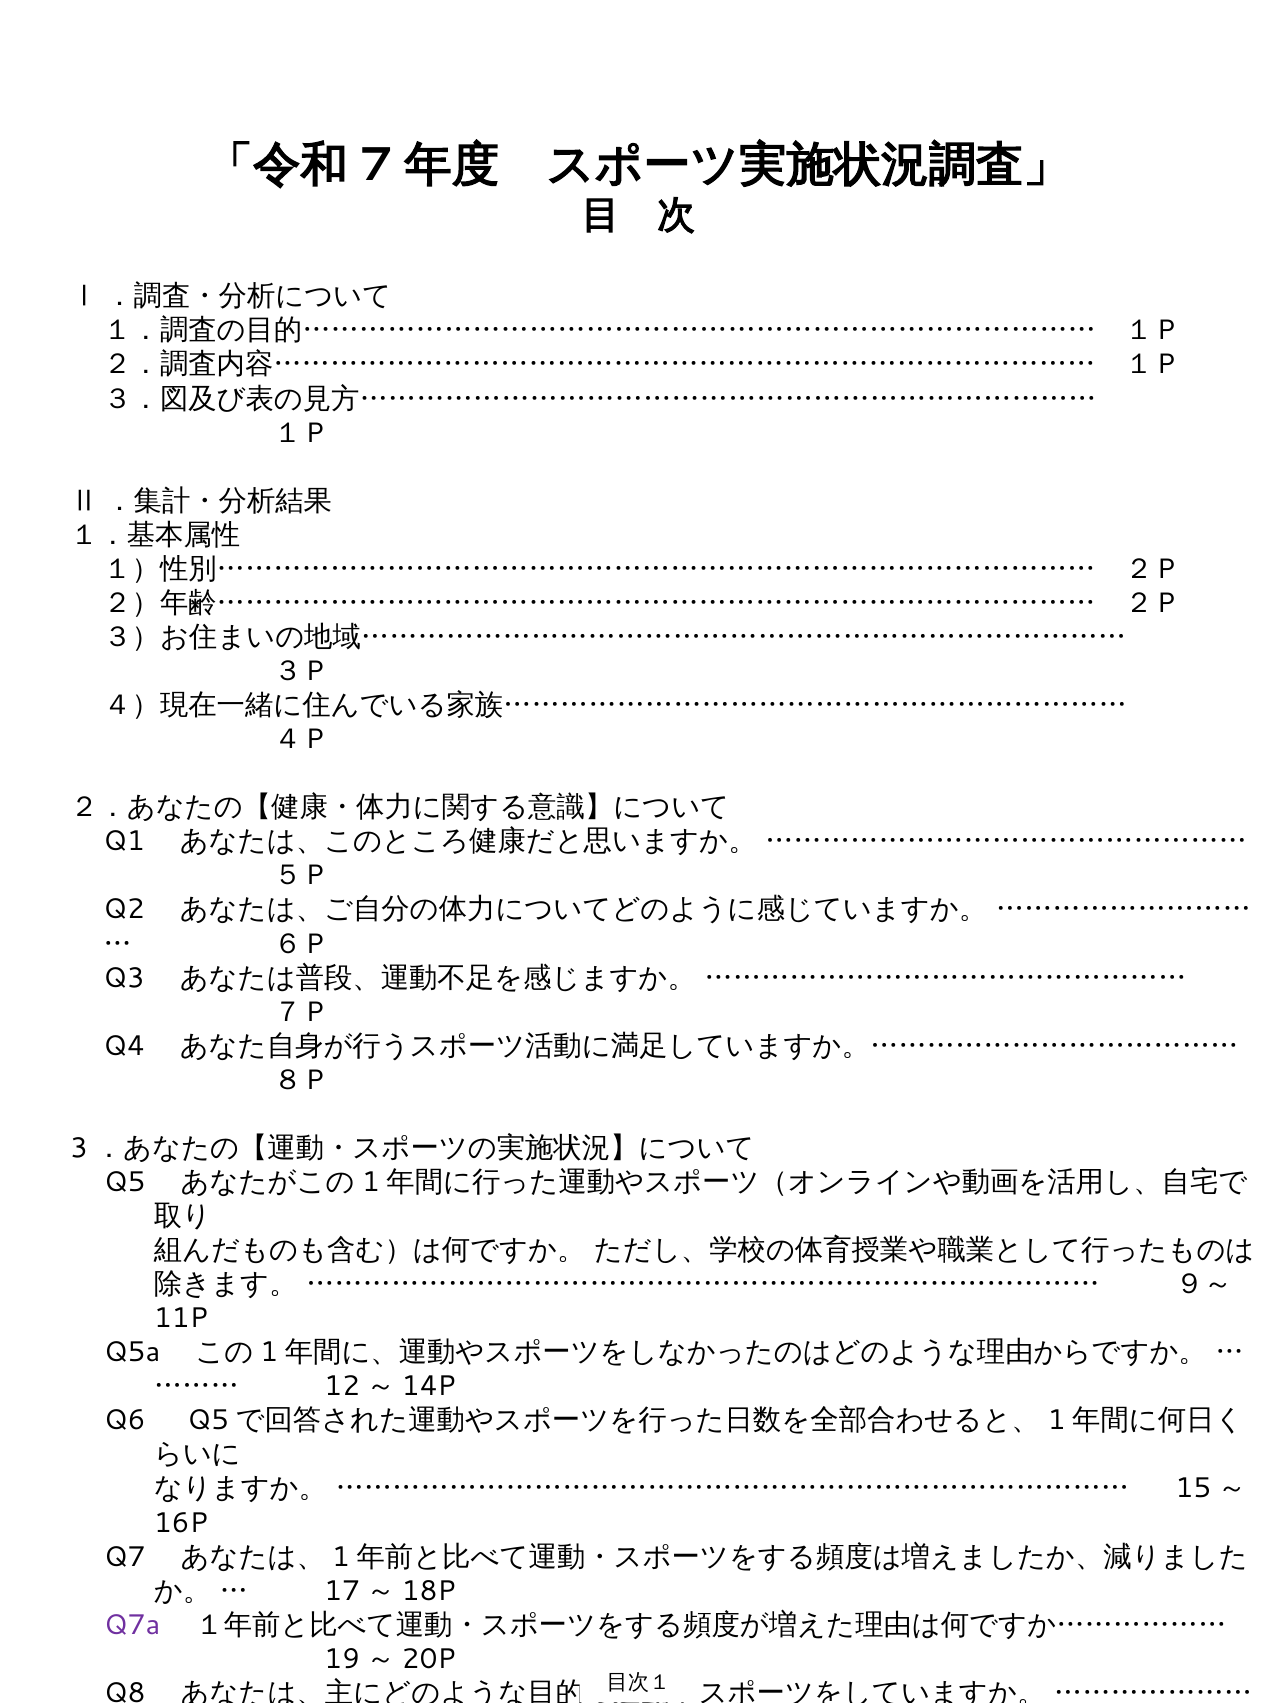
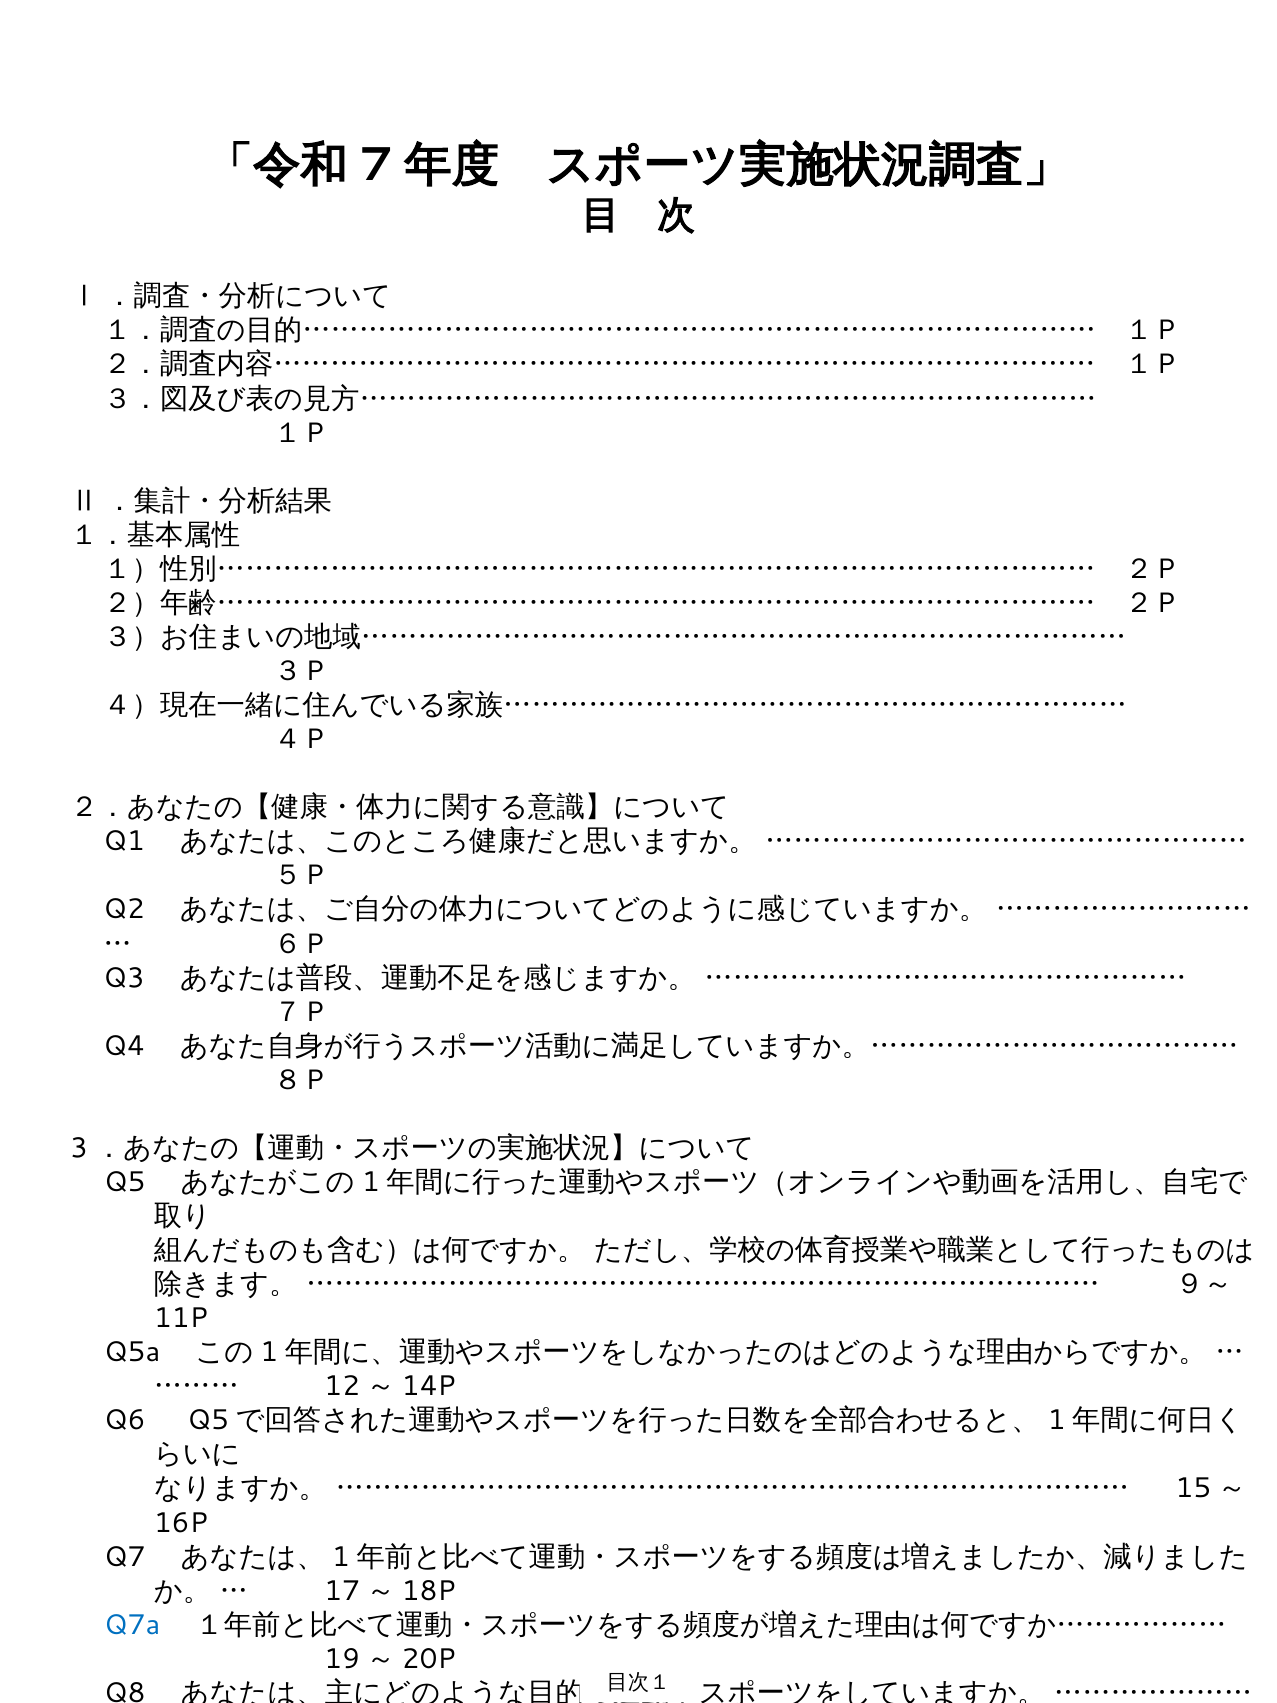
Q7a colour: purple -> blue (132, 1625)
